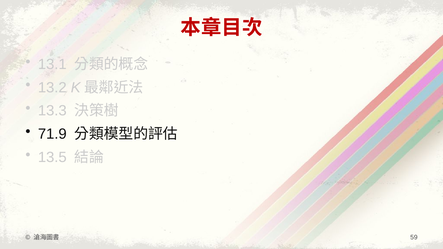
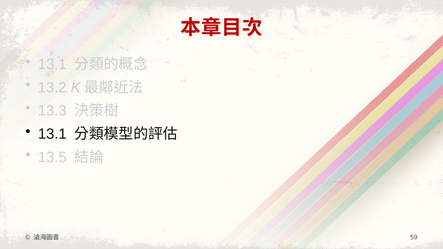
71.9: 71.9 -> 13.1 (52, 134)
